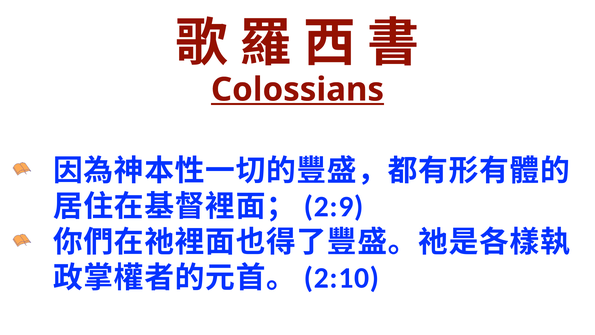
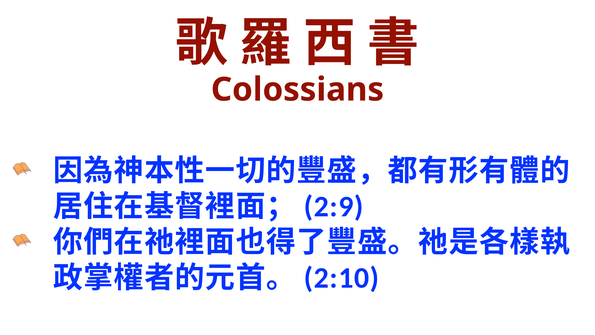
Colossians underline: present -> none (297, 90)
